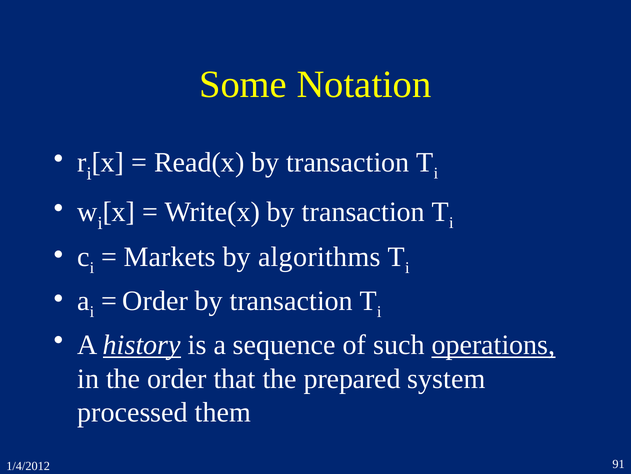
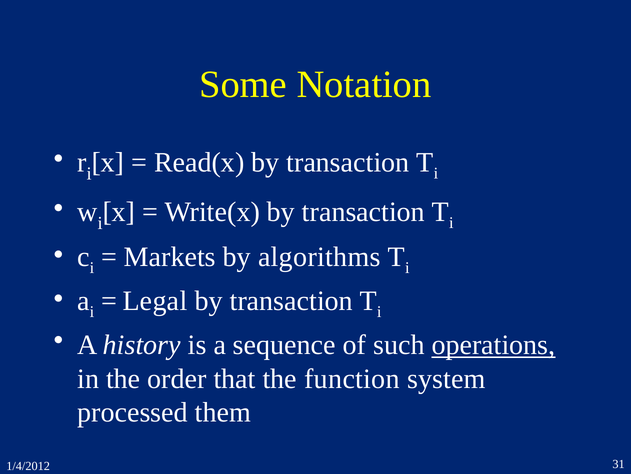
Order: Order -> Legal (155, 301)
history underline: present -> none (142, 345)
prepared: prepared -> function (352, 378)
91: 91 -> 31 (619, 464)
